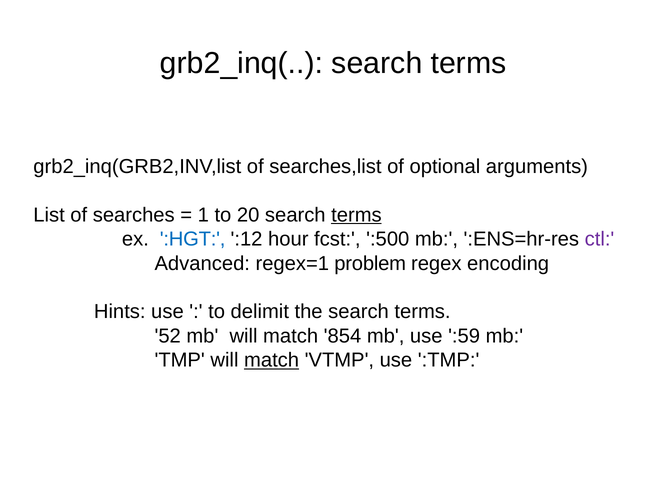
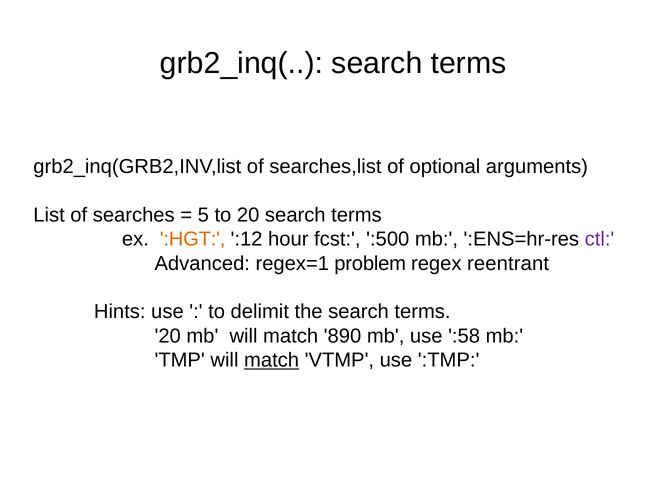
1: 1 -> 5 (203, 215)
terms underline: present -> none (356, 215)
:HGT colour: blue -> orange (193, 239)
encoding: encoding -> reentrant (508, 263)
52: 52 -> 20 (168, 336)
854: 854 -> 890 (342, 336)
:59: :59 -> :58 (464, 336)
